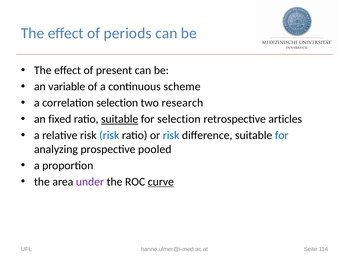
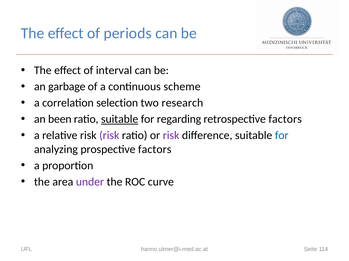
present: present -> interval (114, 71)
variable: variable -> garbage (67, 87)
fixed: fixed -> been (60, 119)
for selection: selection -> regarding (179, 119)
retrospective articles: articles -> factors (285, 119)
risk colour: blue -> purple (109, 136)
risk colour: blue -> purple (171, 136)
prospective pooled: pooled -> factors (155, 150)
curve underline: present -> none (161, 182)
